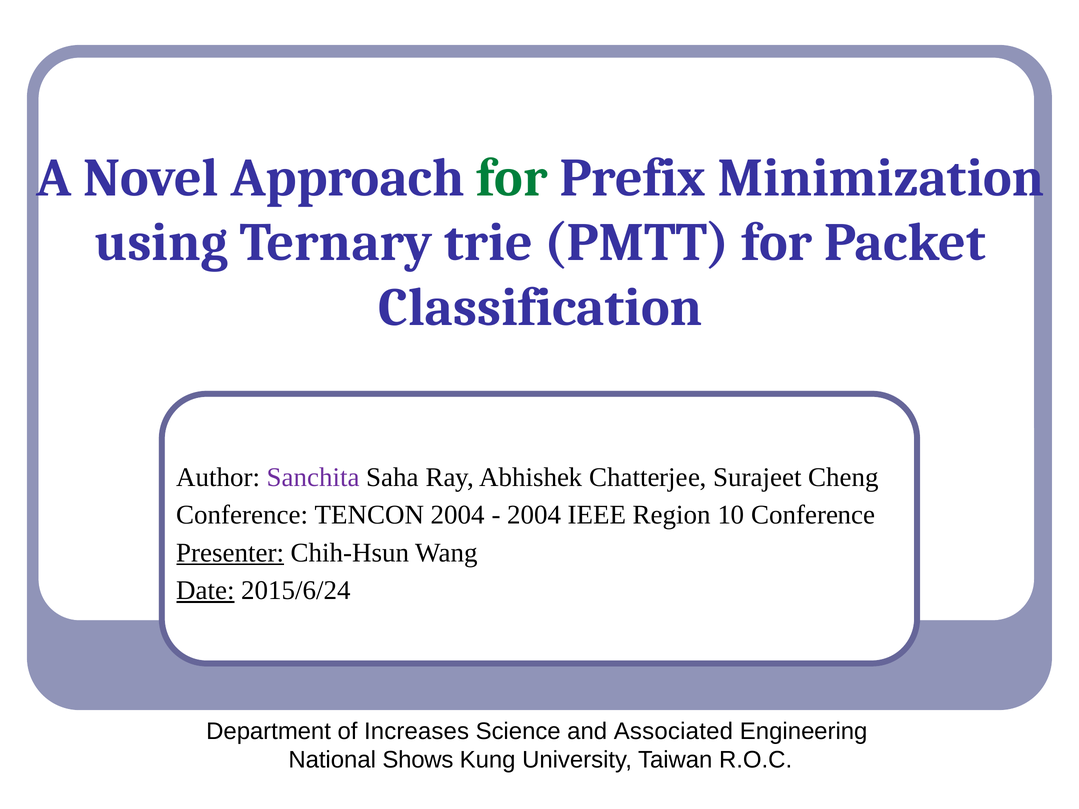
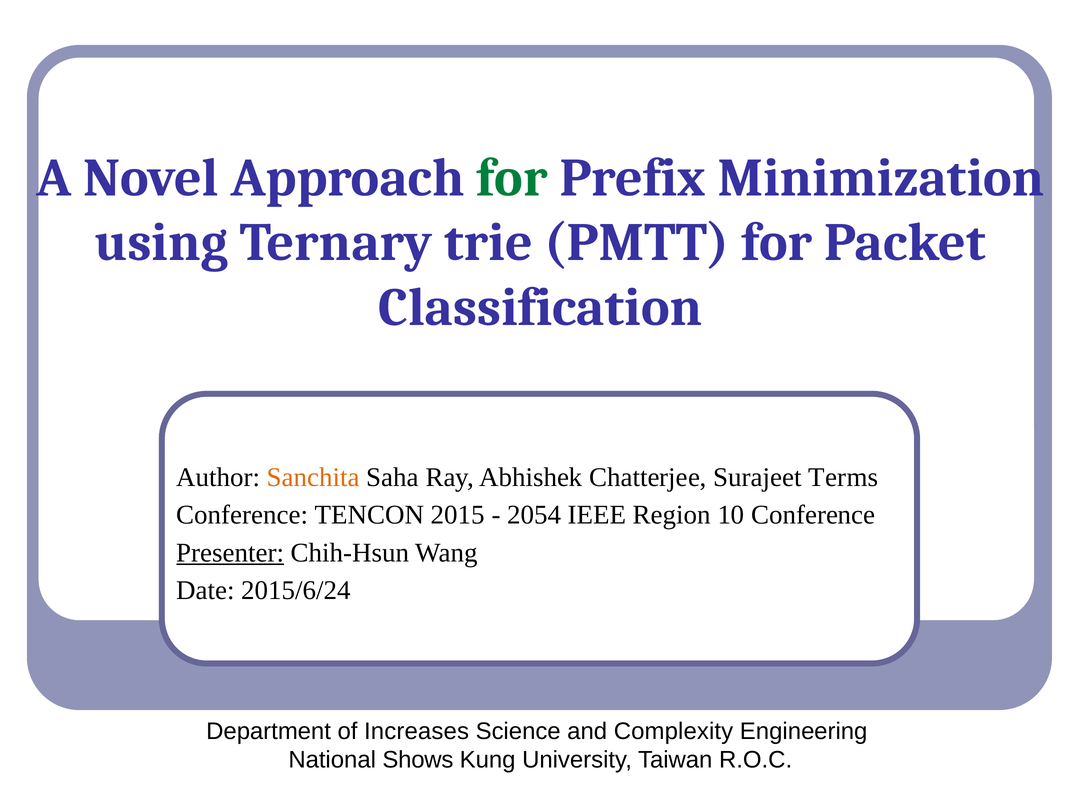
Sanchita colour: purple -> orange (313, 477)
Cheng: Cheng -> Terms (843, 477)
TENCON 2004: 2004 -> 2015 (458, 515)
2004: 2004 -> 2054 (534, 515)
Date underline: present -> none (206, 591)
Associated: Associated -> Complexity (673, 732)
